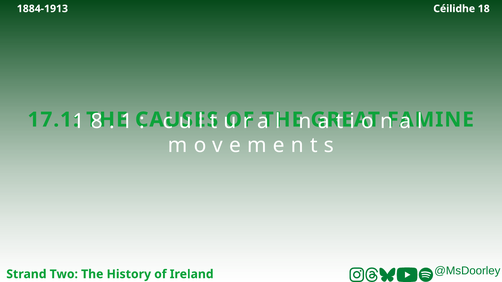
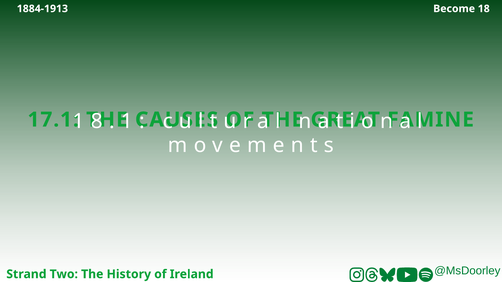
Céilidhe: Céilidhe -> Become (454, 9)
